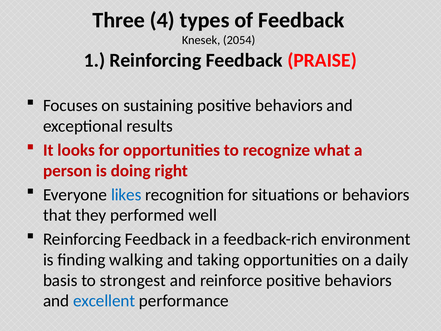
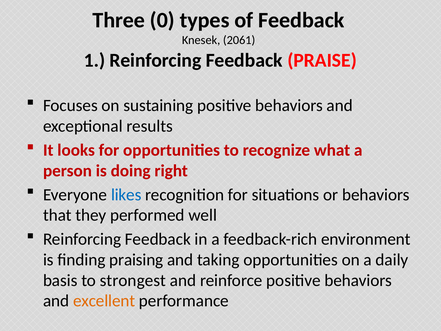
4: 4 -> 0 (162, 20)
2054: 2054 -> 2061 (239, 40)
walking: walking -> praising (136, 260)
excellent colour: blue -> orange (104, 301)
